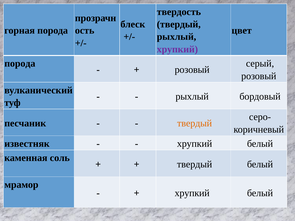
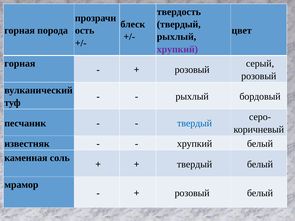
порода: порода -> горная (20, 64)
твердый colour: orange -> blue (195, 123)
хрупкий: хрупкий -> розовый (192, 193)
